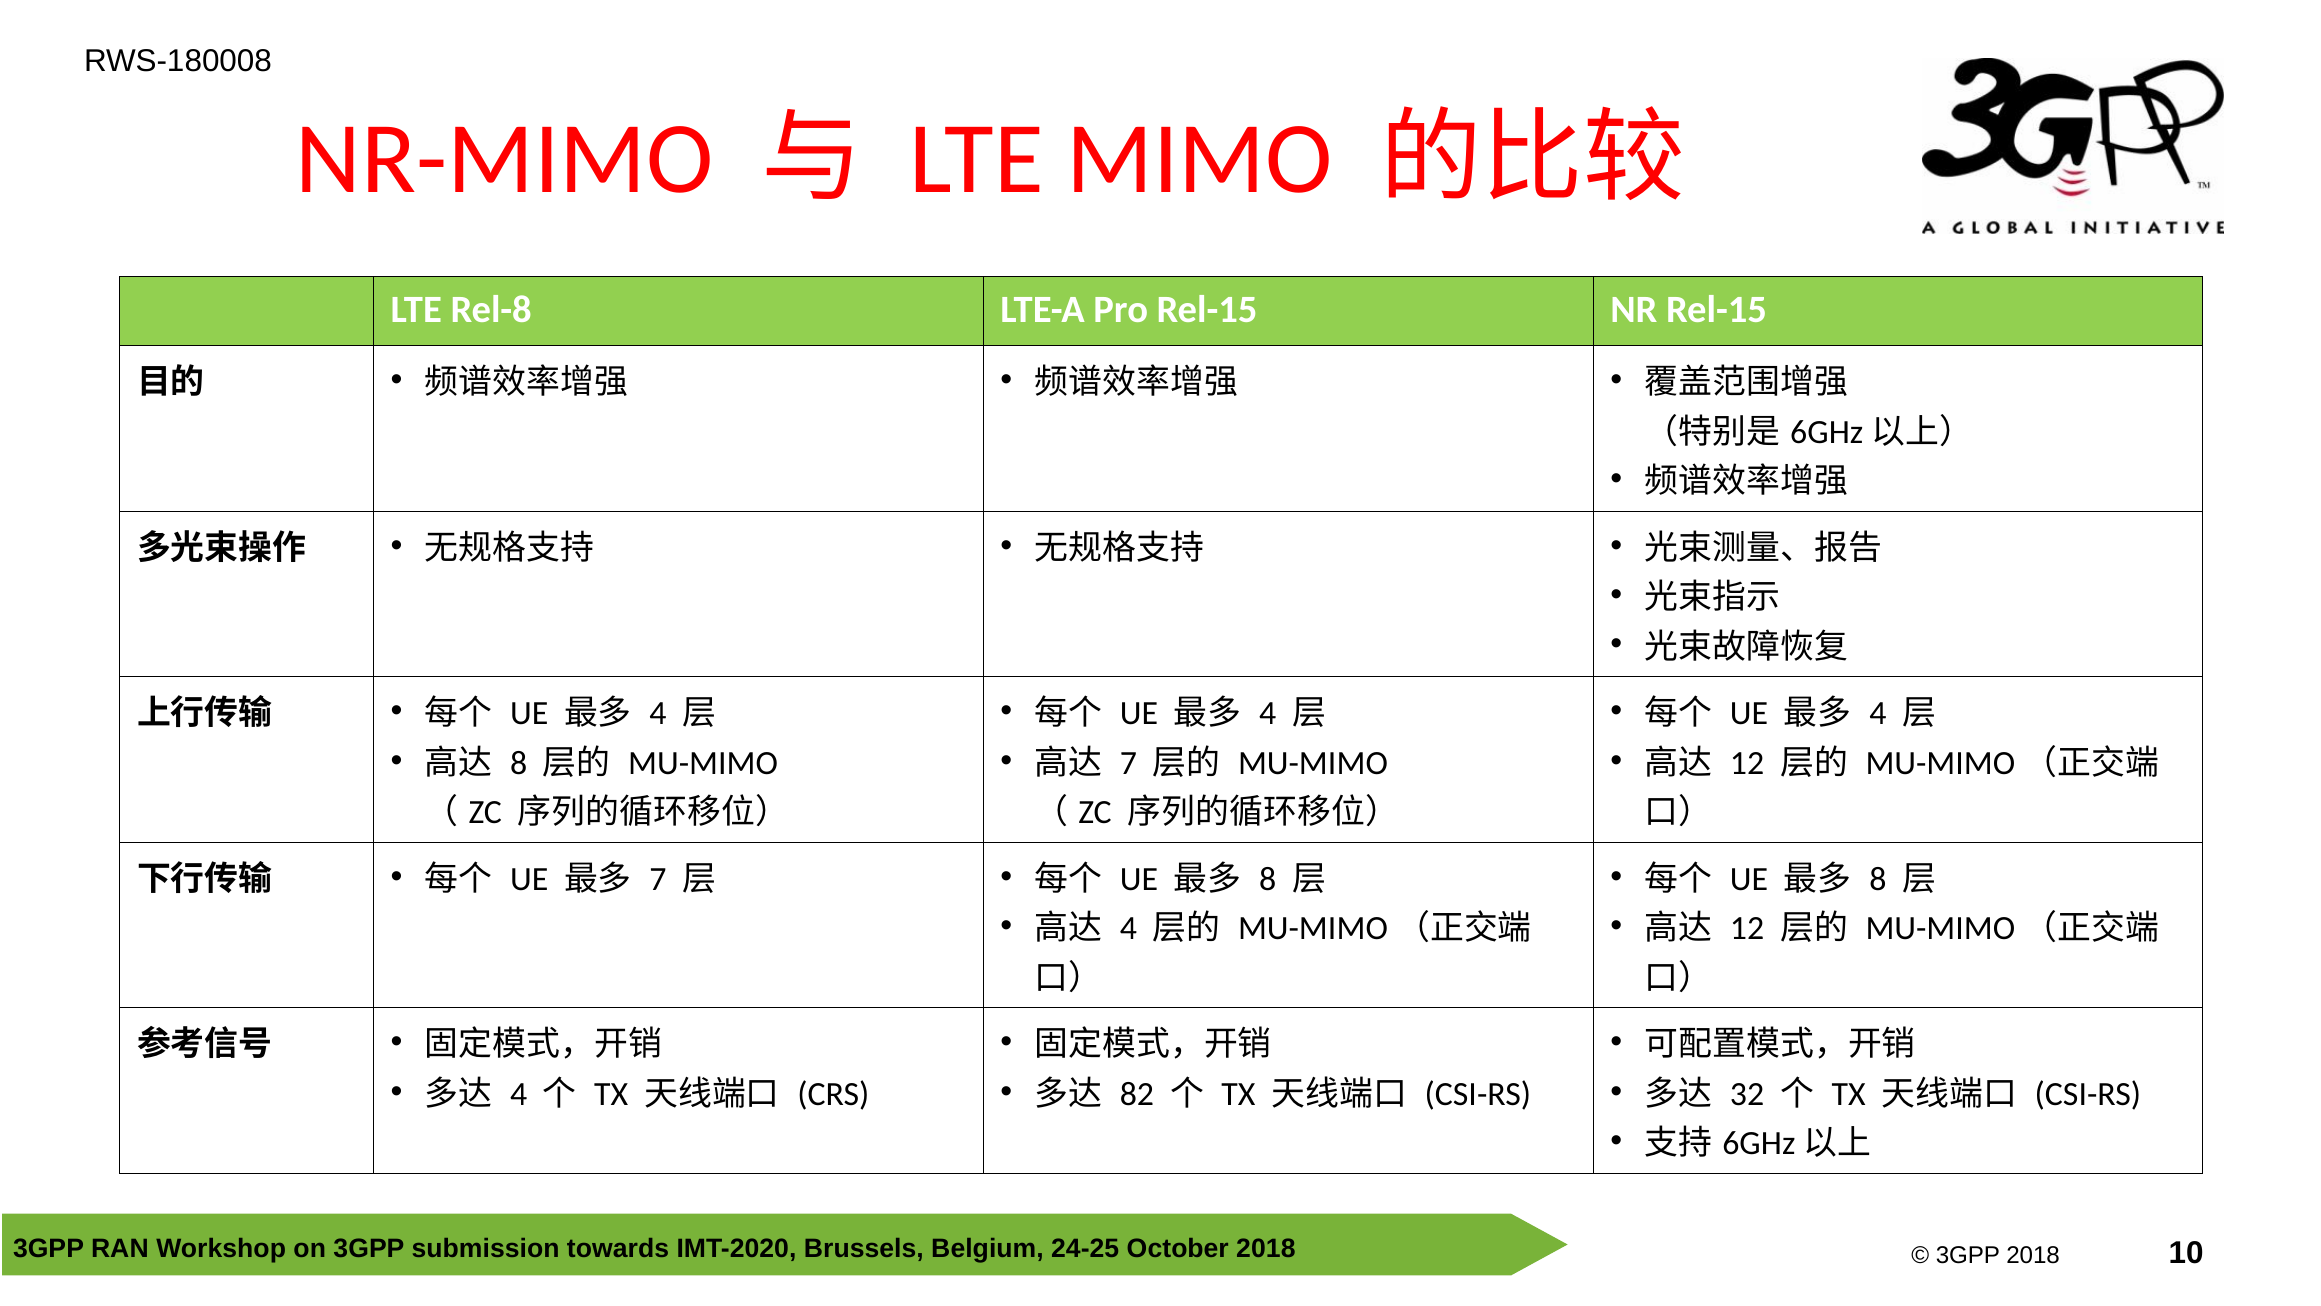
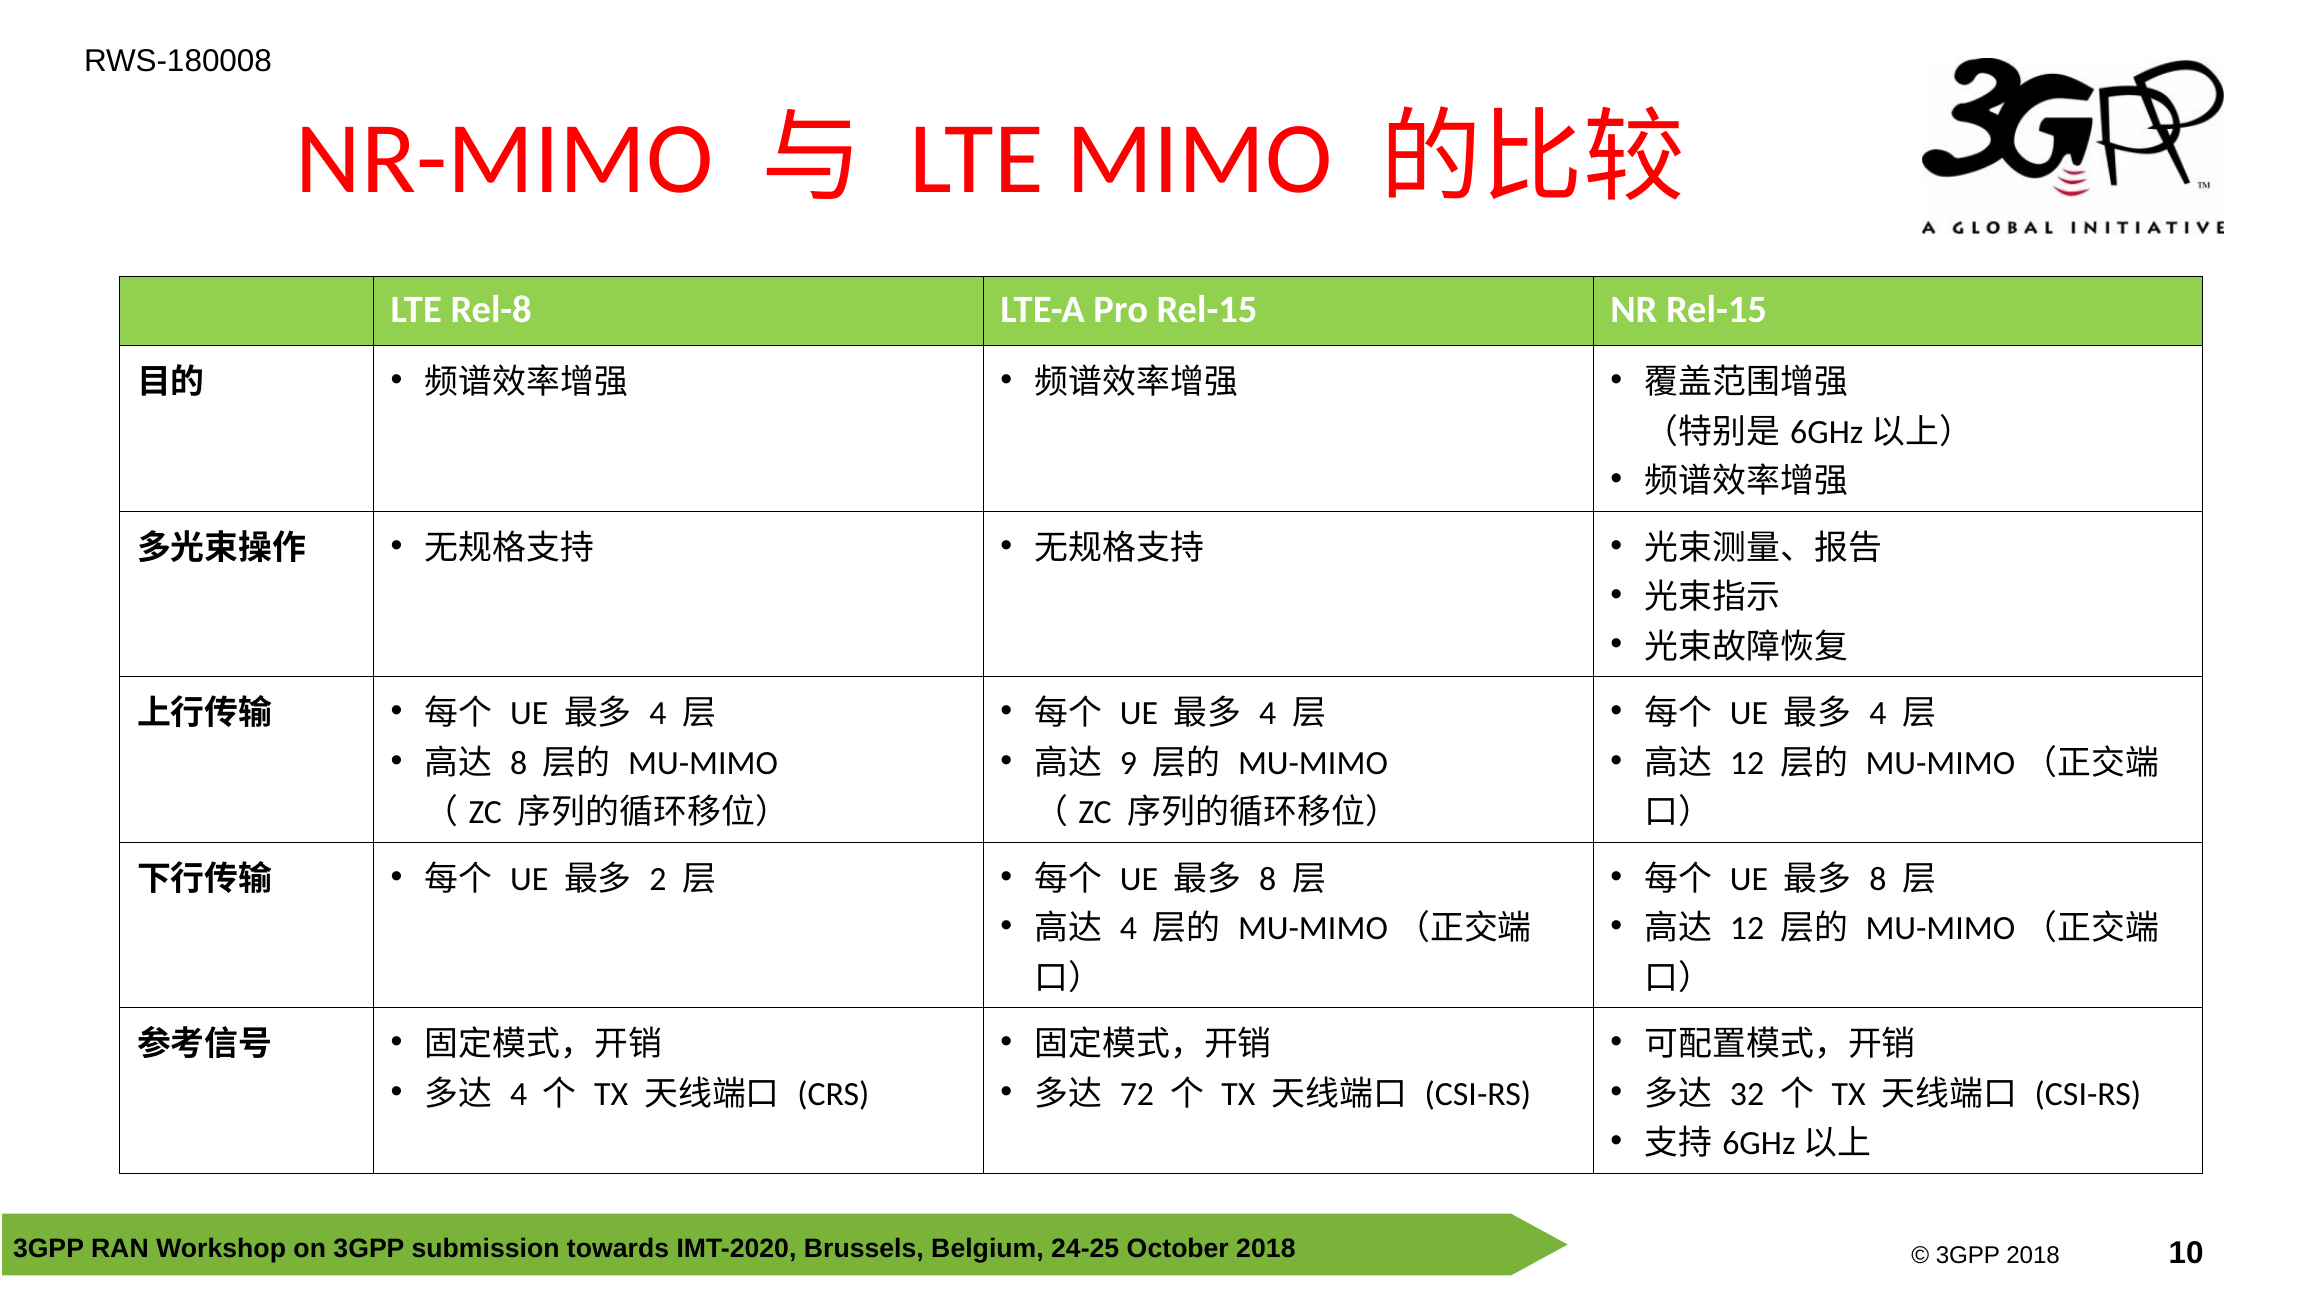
7: 7 -> 9 (1128, 763)
7: 7 -> 2 (658, 879)
82: 82 -> 72 (1137, 1094)
